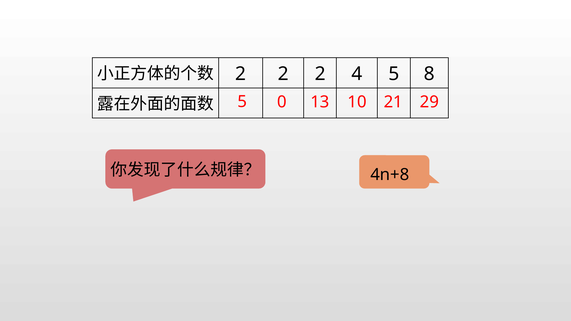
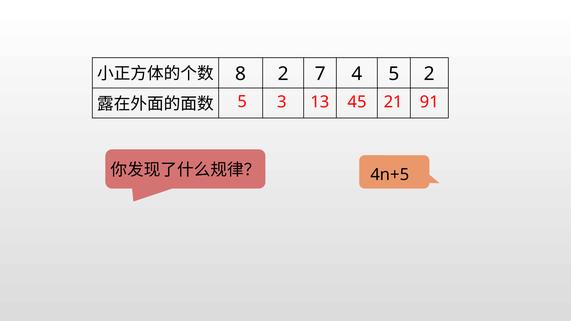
2: 2 -> 8 (241, 74)
2: 2 -> 7 (320, 74)
5 8: 8 -> 2 (429, 74)
0: 0 -> 3 (282, 102)
10: 10 -> 45 (357, 102)
29: 29 -> 91 (429, 102)
4n+8: 4n+8 -> 4n+5 (390, 175)
